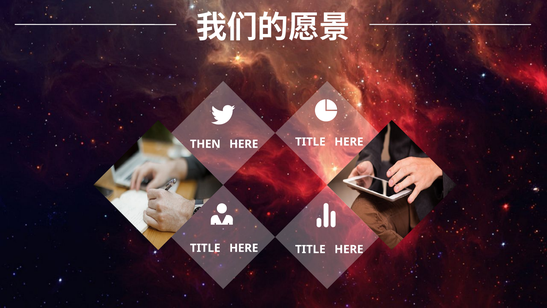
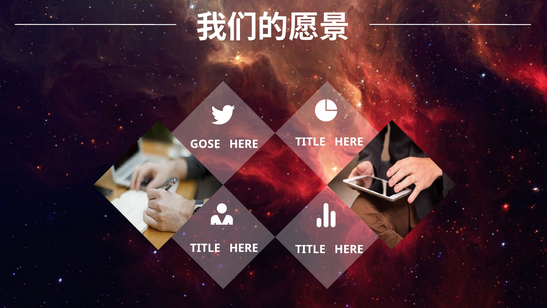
THEN: THEN -> GOSE (205, 144)
